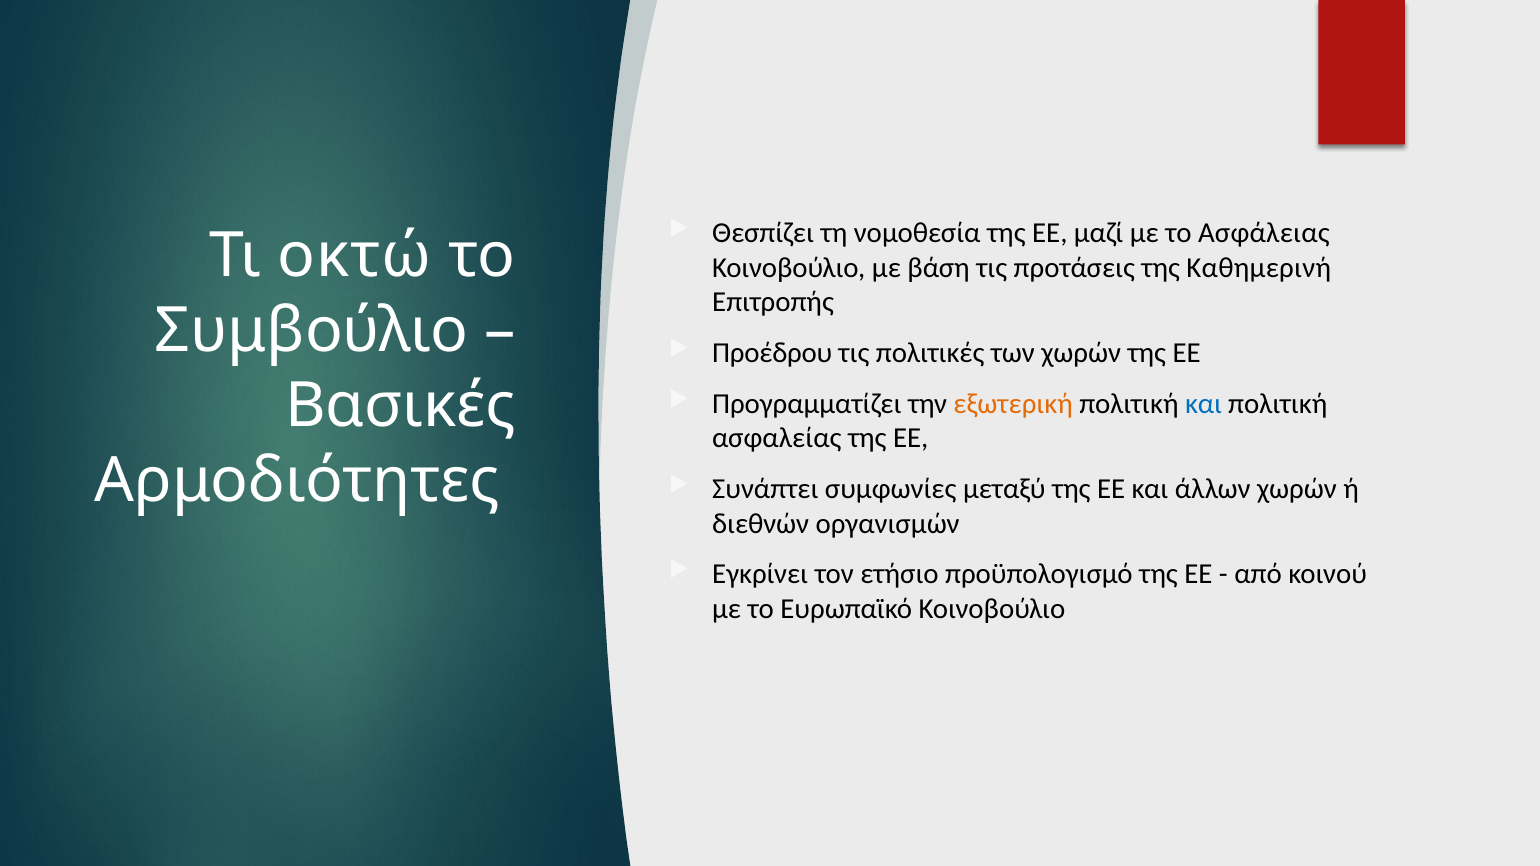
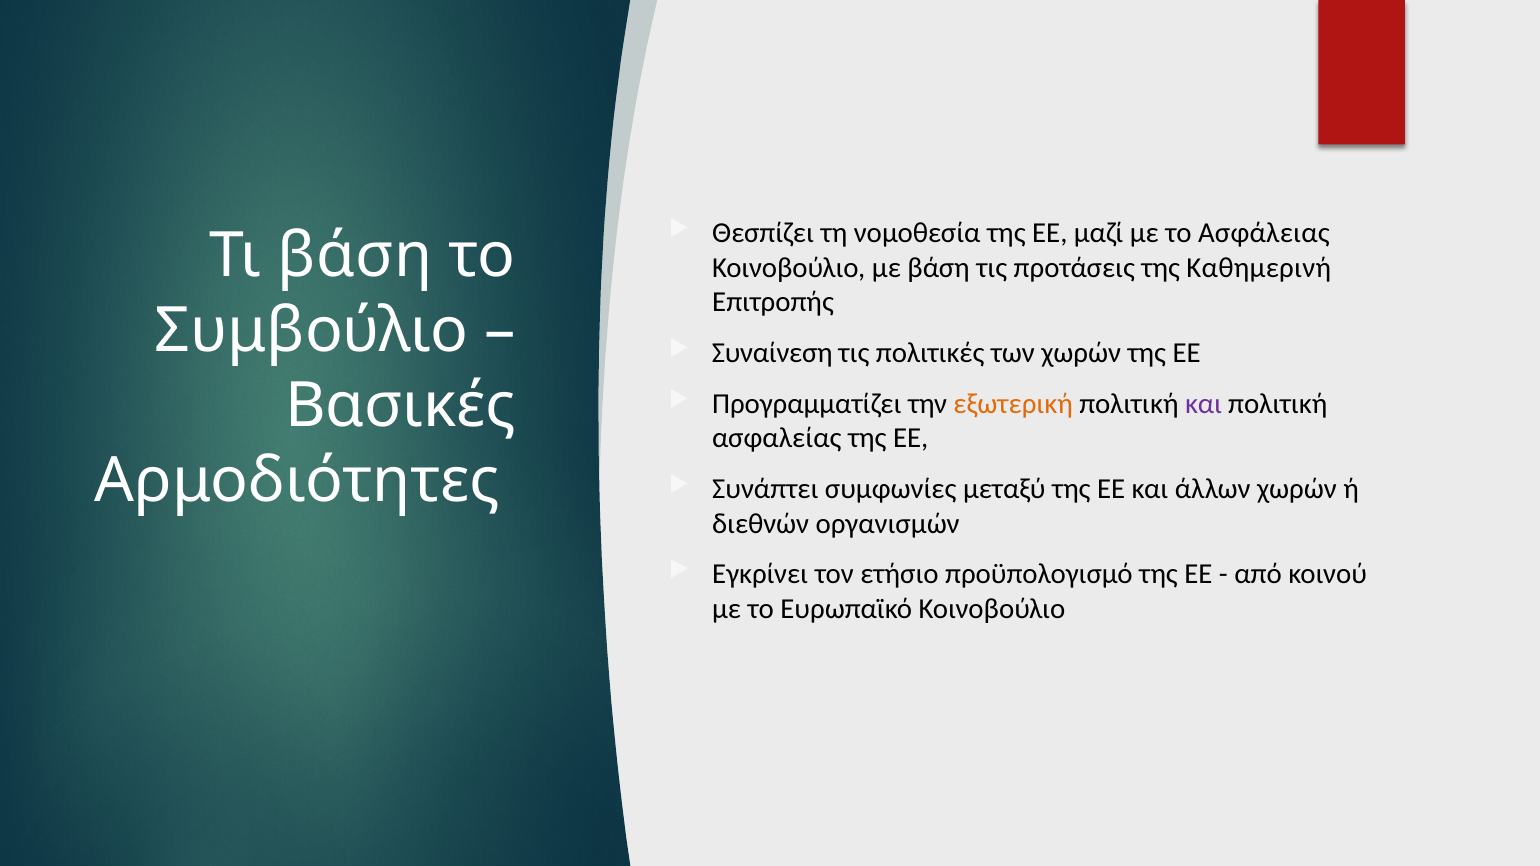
Τι οκτώ: οκτώ -> βάση (355, 256)
Προέδρου: Προέδρου -> Συναίνεση (772, 353)
και colour: blue -> purple (1204, 404)
